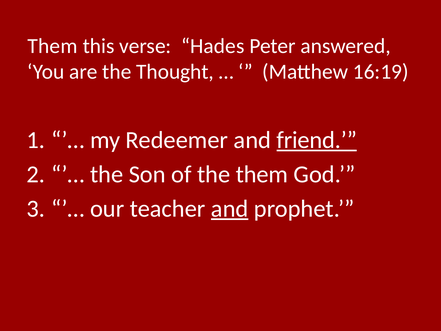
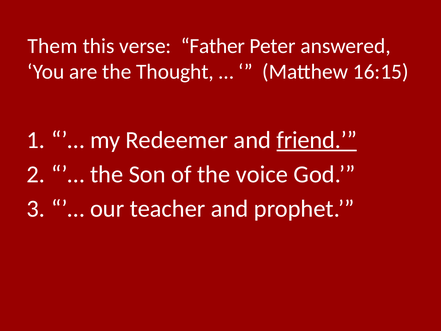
Hades: Hades -> Father (213, 46)
16:19: 16:19 -> 16:15 (381, 72)
the them: them -> voice (262, 174)
and underline: present -> none (230, 208)
